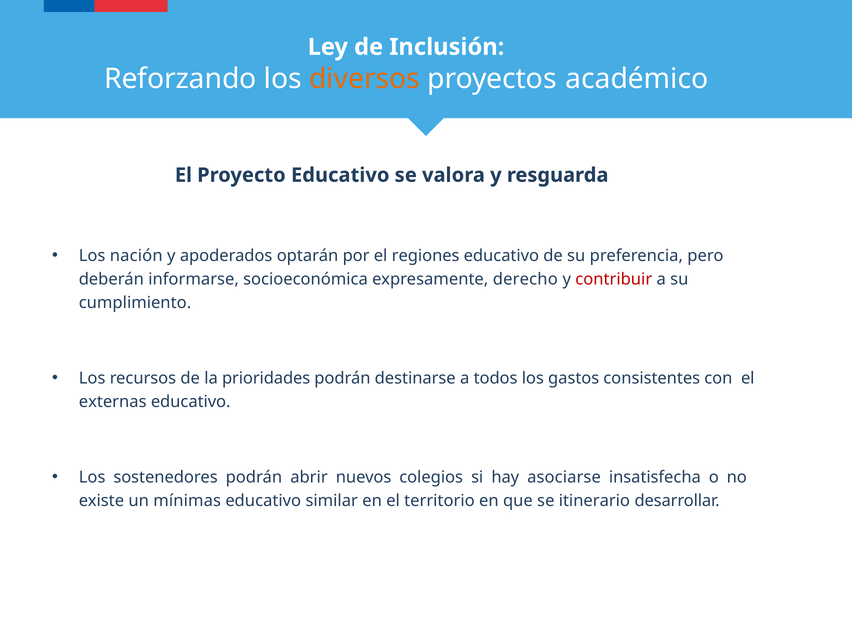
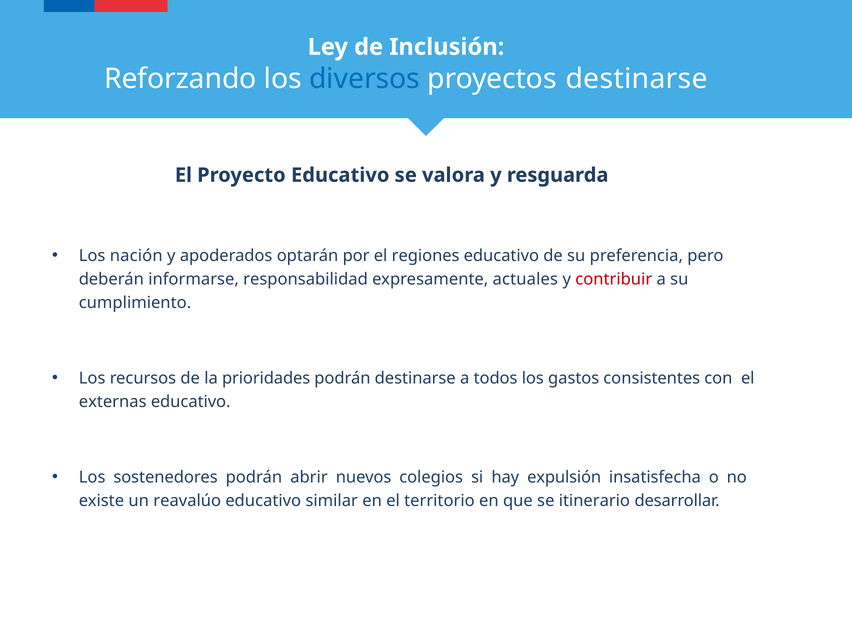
diversos colour: orange -> blue (365, 79)
proyectos académico: académico -> destinarse (637, 79)
socioeconómica: socioeconómica -> responsabilidad (306, 279)
derecho: derecho -> actuales (525, 279)
asociarse: asociarse -> expulsión (564, 477)
mínimas: mínimas -> reavalúo (187, 501)
